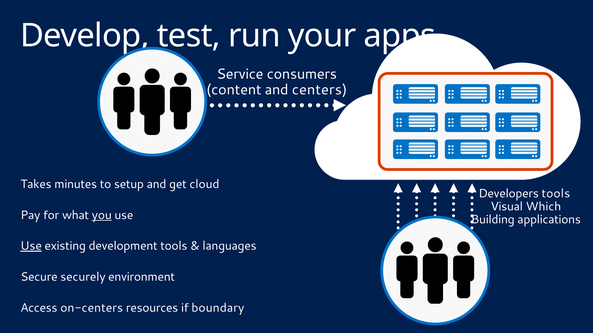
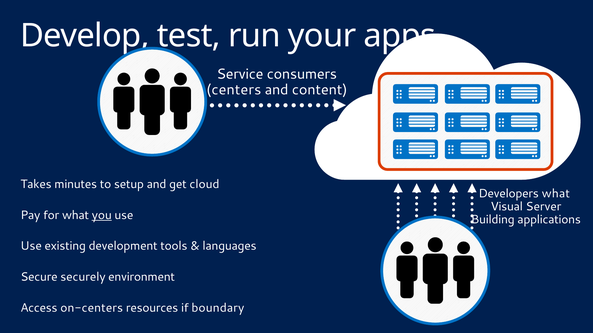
content: content -> centers (234, 90)
centers: centers -> content (320, 90)
Developers tools: tools -> what (556, 194)
Which: Which -> Server (543, 207)
Use underline: present -> none (31, 246)
